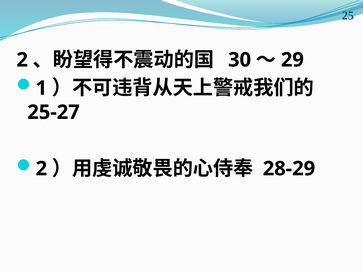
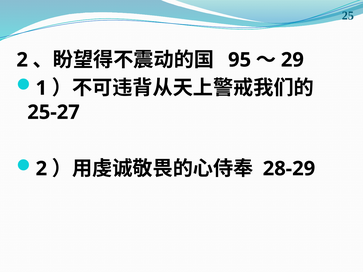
30: 30 -> 95 (240, 60)
